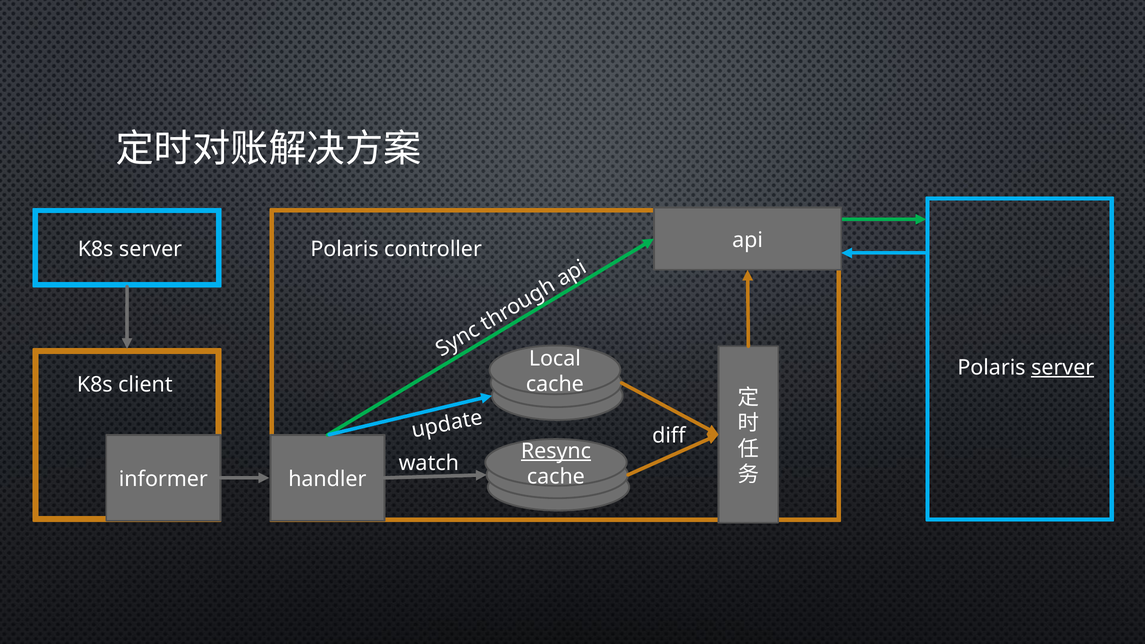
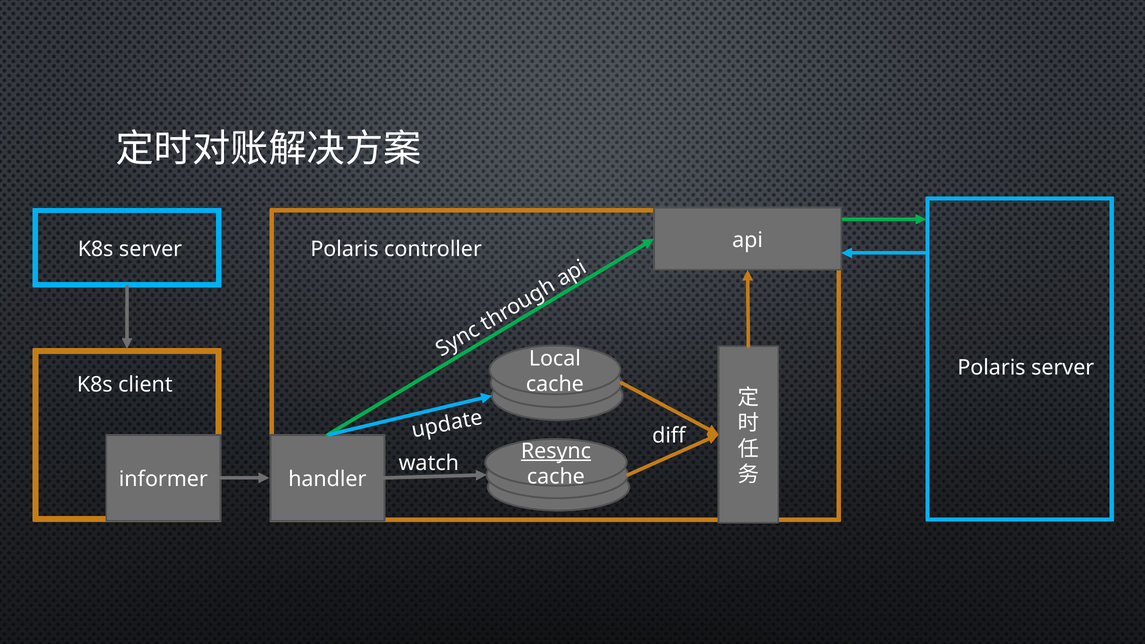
server underline: present -> none (1063, 367)
